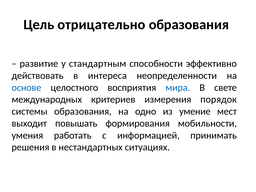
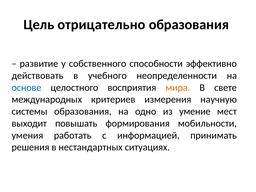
стандартным: стандартным -> собственного (98, 64)
интереса: интереса -> учебного (107, 76)
мира colour: blue -> orange (178, 88)
порядок: порядок -> научную (219, 99)
